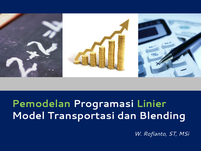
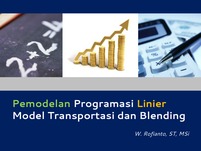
Linier colour: light green -> yellow (151, 104)
